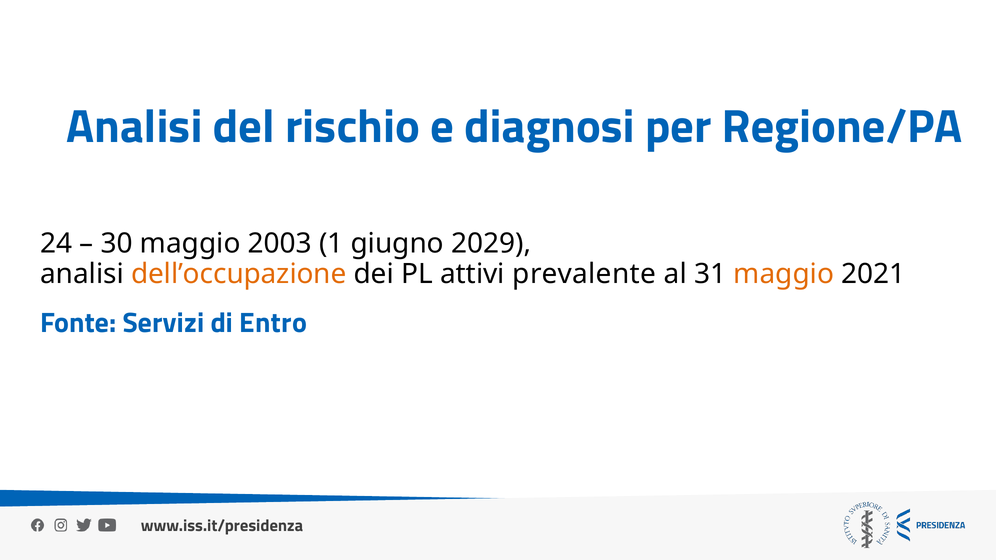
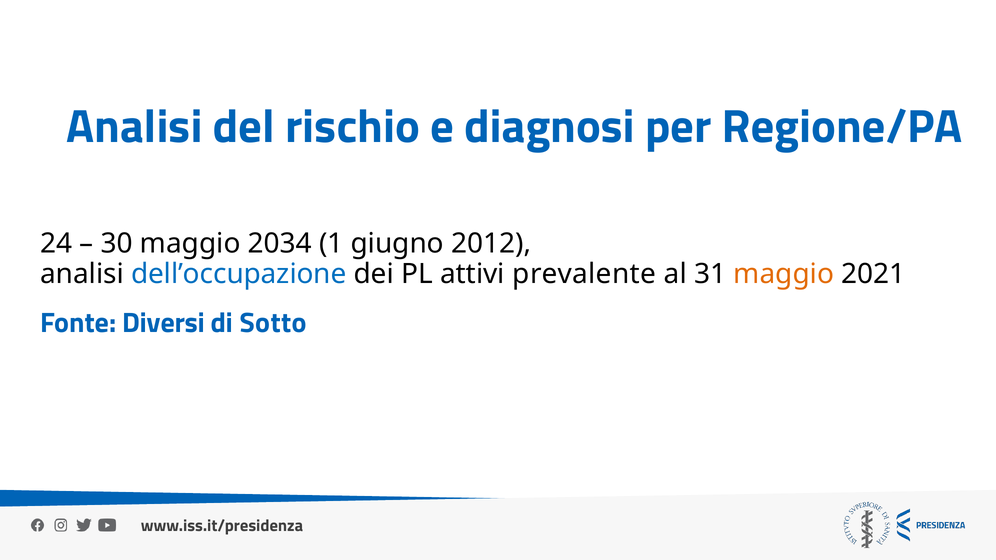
2003: 2003 -> 2034 (280, 244)
2029: 2029 -> 2012 (491, 244)
dell’occupazione colour: orange -> blue (239, 274)
Servizi: Servizi -> Diversi (164, 323)
Entro: Entro -> Sotto (273, 323)
